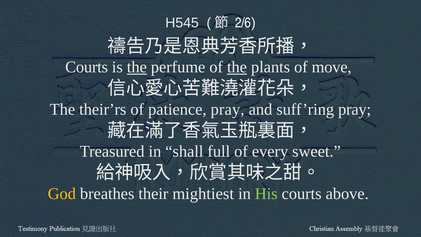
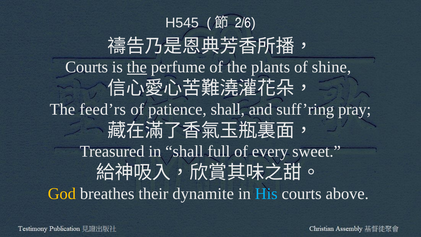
the underline: present -> none (237, 67)
move: move -> shine (331, 67)
their’rs: their’rs -> feed’rs (103, 109)
patience pray: pray -> shall (228, 109)
mightiest: mightiest -> dynamite (203, 193)
His colour: light green -> light blue (266, 193)
